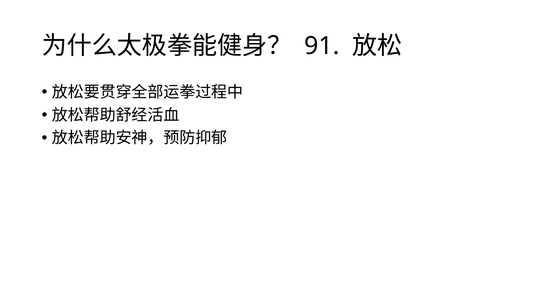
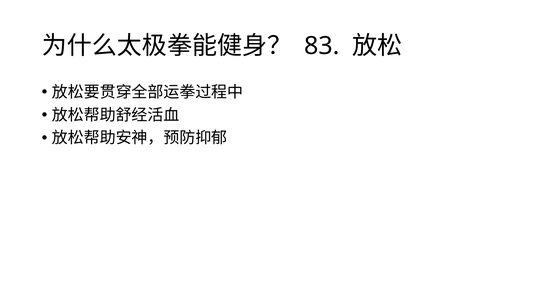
91: 91 -> 83 (322, 46)
